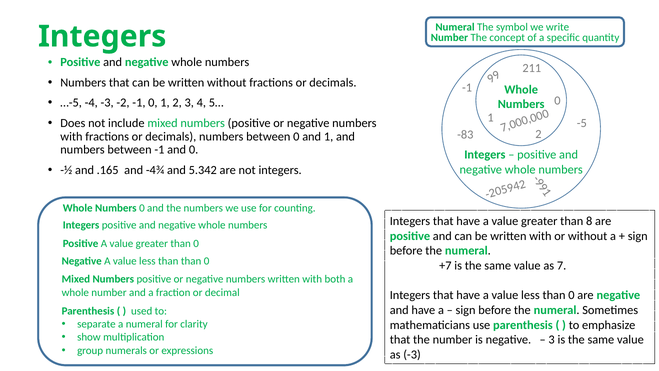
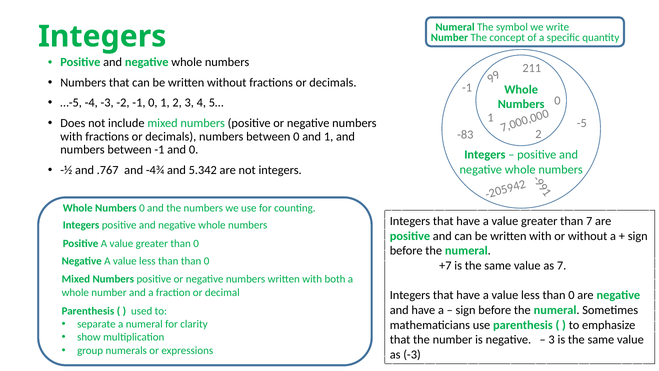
.165: .165 -> .767 (108, 170)
than 8: 8 -> 7 (589, 221)
